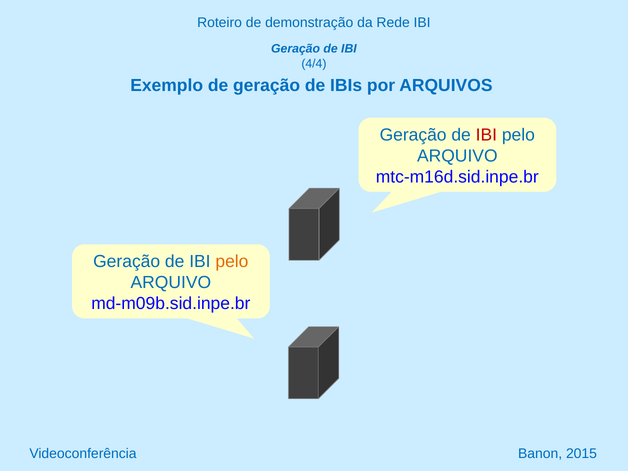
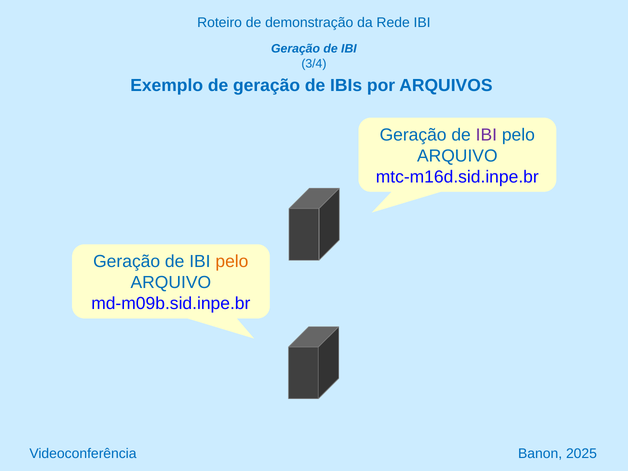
4/4: 4/4 -> 3/4 (314, 64)
IBI colour: red -> purple (486, 135)
2015: 2015 -> 2025 (581, 454)
